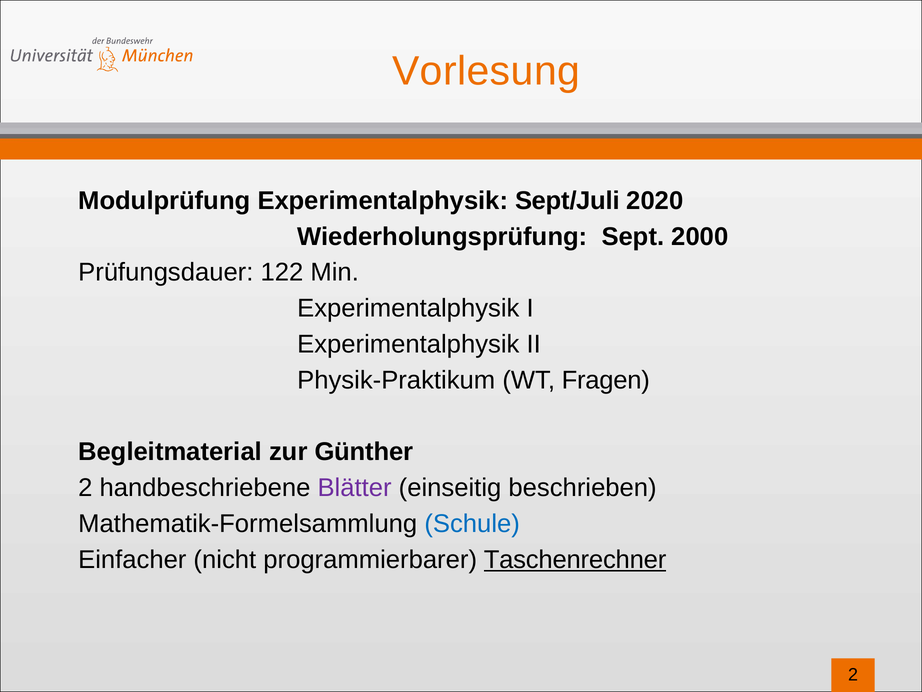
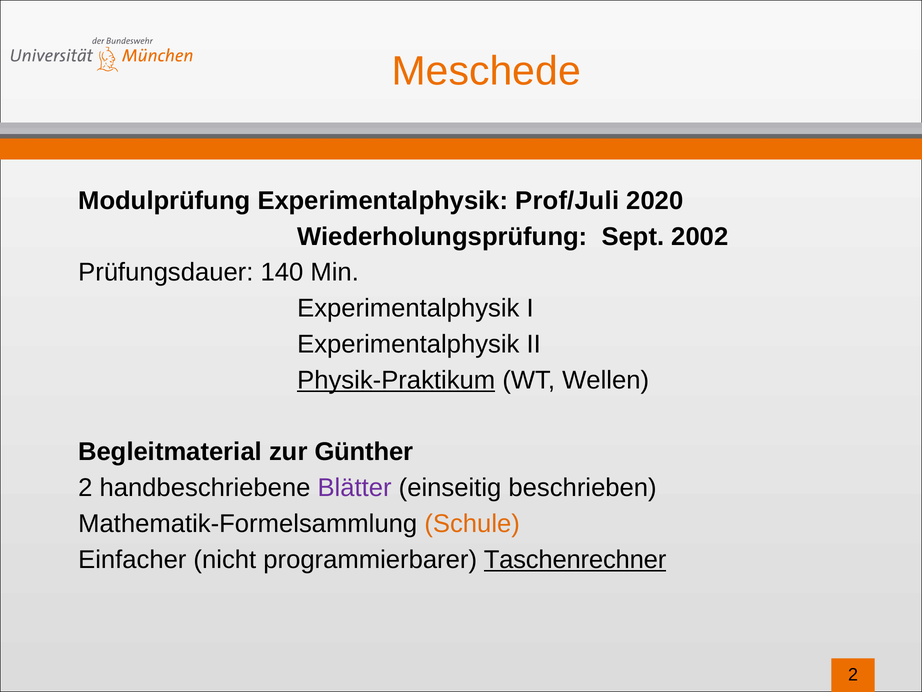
Vorlesung: Vorlesung -> Meschede (486, 71)
Sept/Juli: Sept/Juli -> Prof/Juli (567, 201)
2000: 2000 -> 2002 (700, 236)
122: 122 -> 140 (282, 272)
Physik-Praktikum underline: none -> present (396, 380)
Fragen: Fragen -> Wellen (606, 380)
Schule colour: blue -> orange (472, 523)
